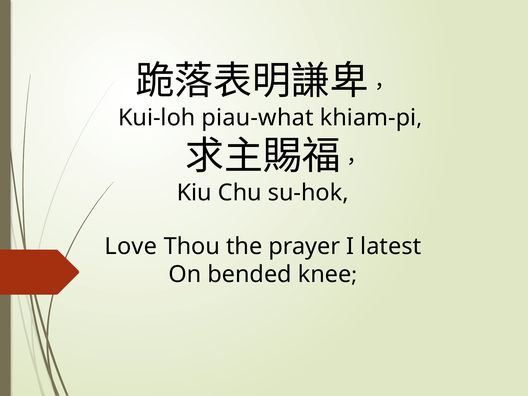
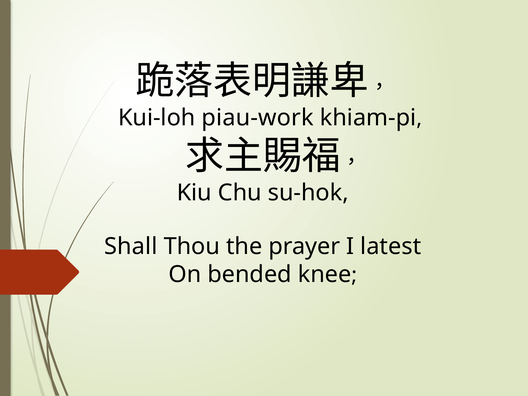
piau-what: piau-what -> piau-work (258, 118)
Love: Love -> Shall (131, 246)
